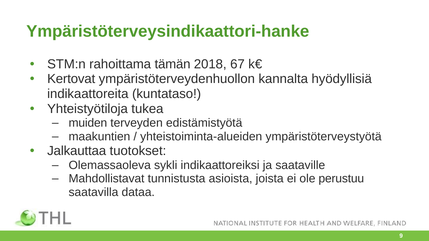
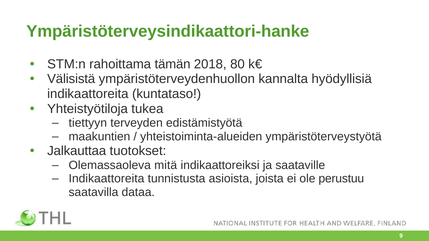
67: 67 -> 80 (237, 64)
Kertovat: Kertovat -> Välisistä (71, 79)
muiden: muiden -> tiettyyn (88, 123)
sykli: sykli -> mitä (166, 165)
Mahdollistavat: Mahdollistavat -> Indikaattoreita (106, 179)
